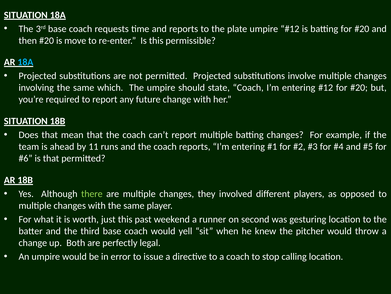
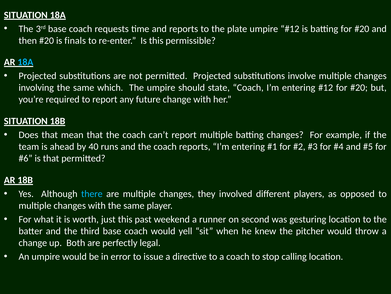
move: move -> finals (75, 40)
11: 11 -> 40 (93, 146)
there colour: light green -> light blue (92, 193)
